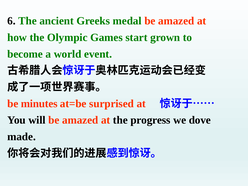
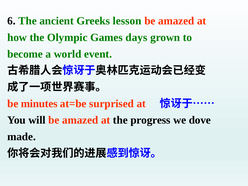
medal: medal -> lesson (127, 21)
start: start -> days (136, 37)
